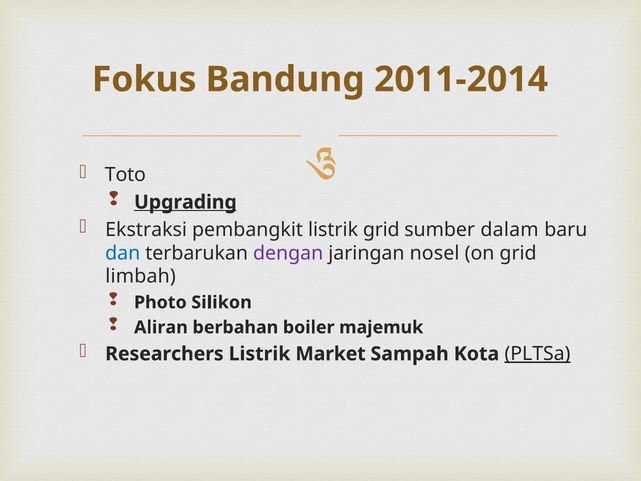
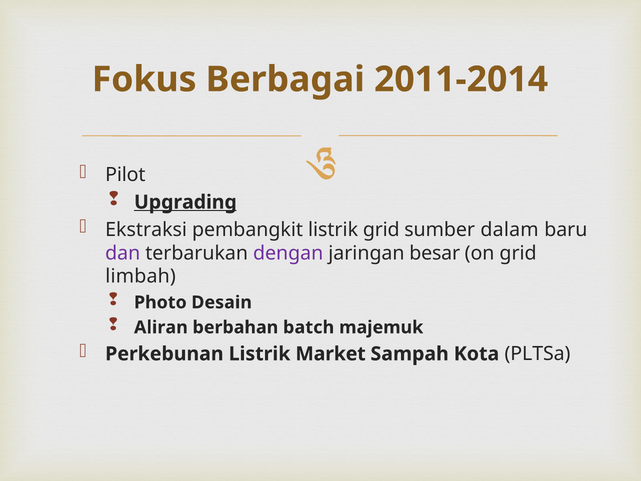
Bandung: Bandung -> Berbagai (285, 79)
Toto: Toto -> Pilot (125, 175)
dan colour: blue -> purple (123, 253)
nosel: nosel -> besar (435, 253)
Silikon: Silikon -> Desain (222, 302)
boiler: boiler -> batch (309, 327)
Researchers: Researchers -> Perkebunan (164, 354)
PLTSa underline: present -> none (538, 354)
